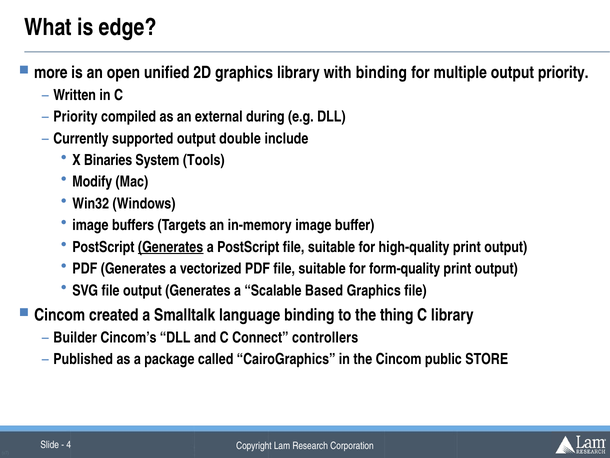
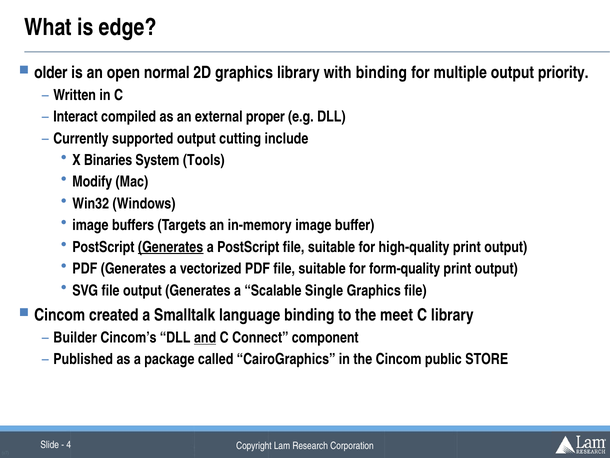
more: more -> older (51, 72)
unified: unified -> normal (167, 72)
Priority: Priority -> Interact (76, 117)
during: during -> proper (265, 117)
double: double -> cutting (240, 138)
Based: Based -> Single (324, 290)
thing: thing -> meet (397, 315)
and underline: none -> present (205, 337)
controllers: controllers -> component (325, 337)
